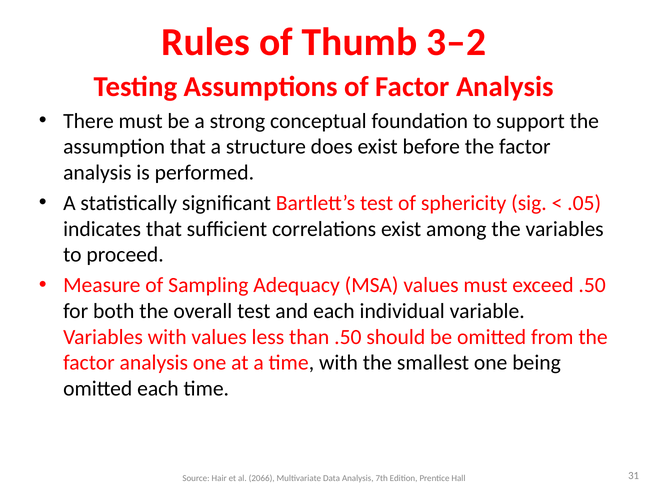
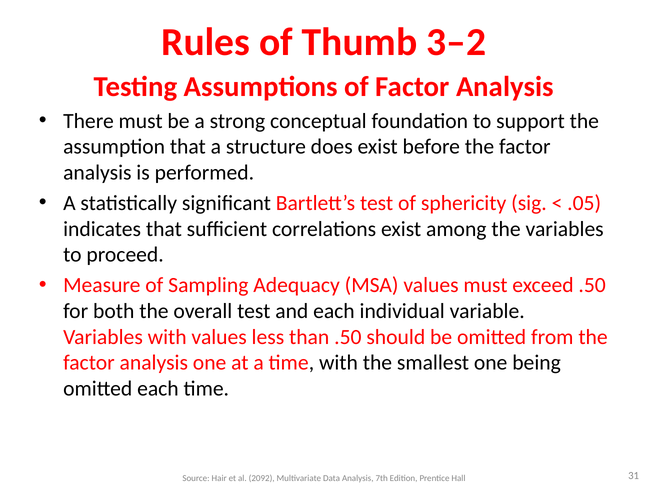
2066: 2066 -> 2092 (262, 478)
